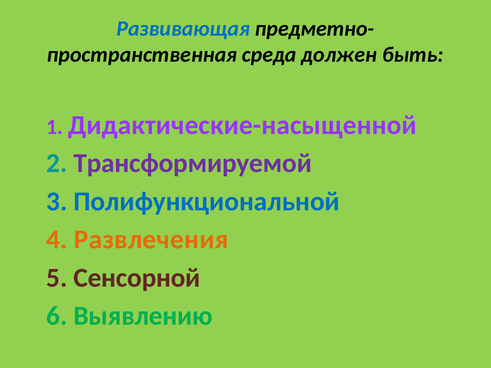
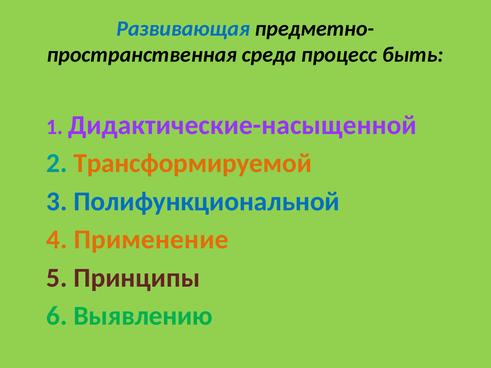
должен: должен -> процесс (339, 55)
Трансформируемой colour: purple -> orange (193, 163)
Развлечения: Развлечения -> Применение (151, 240)
Сенсорной: Сенсорной -> Принципы (137, 278)
